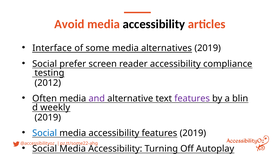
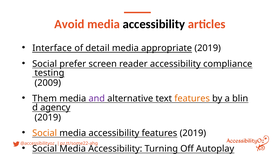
some: some -> detail (98, 48)
alternatives: alternatives -> appropriate (167, 48)
2012: 2012 -> 2009 (48, 83)
Often: Often -> Them (45, 99)
features colour: purple -> orange (192, 99)
weekly: weekly -> agency (55, 108)
Social colour: blue -> orange (45, 133)
